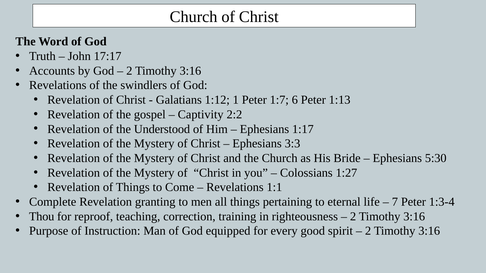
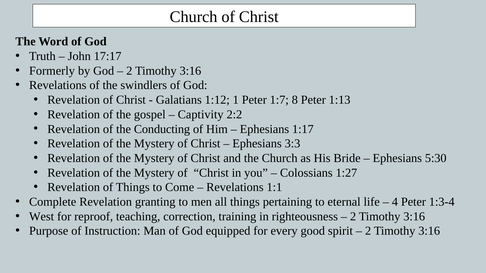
Accounts: Accounts -> Formerly (52, 71)
6: 6 -> 8 (295, 100)
Understood: Understood -> Conducting (162, 129)
7: 7 -> 4 (395, 202)
Thou: Thou -> West (42, 217)
